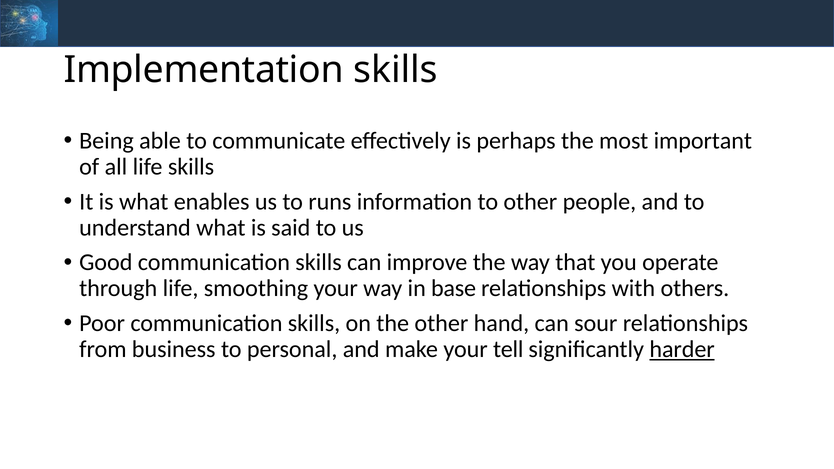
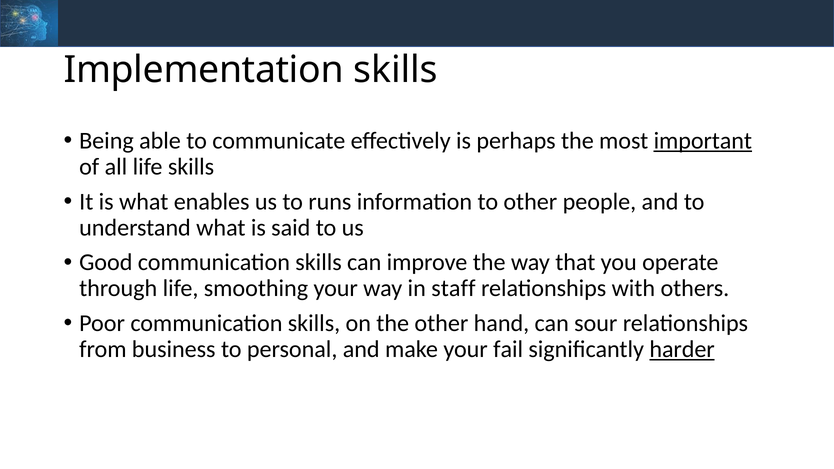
important underline: none -> present (703, 141)
base: base -> staff (453, 289)
tell: tell -> fail (508, 349)
